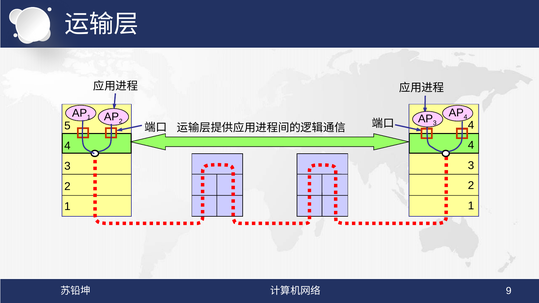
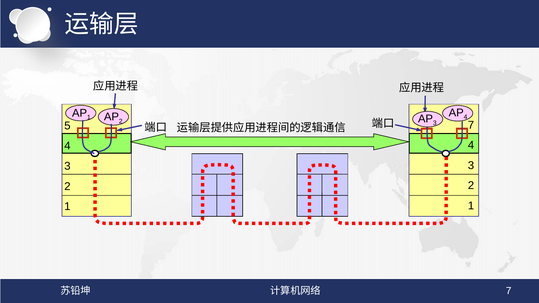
4: 4 -> 7 (471, 125)
9: 9 -> 7 (509, 291)
